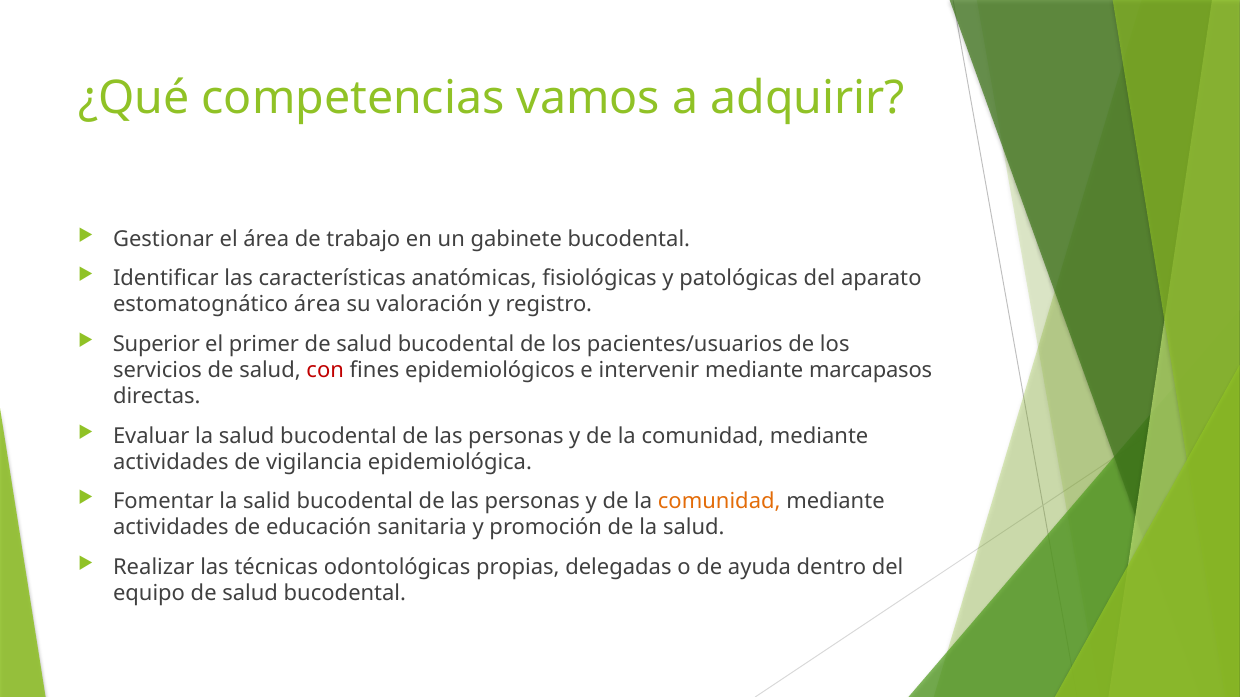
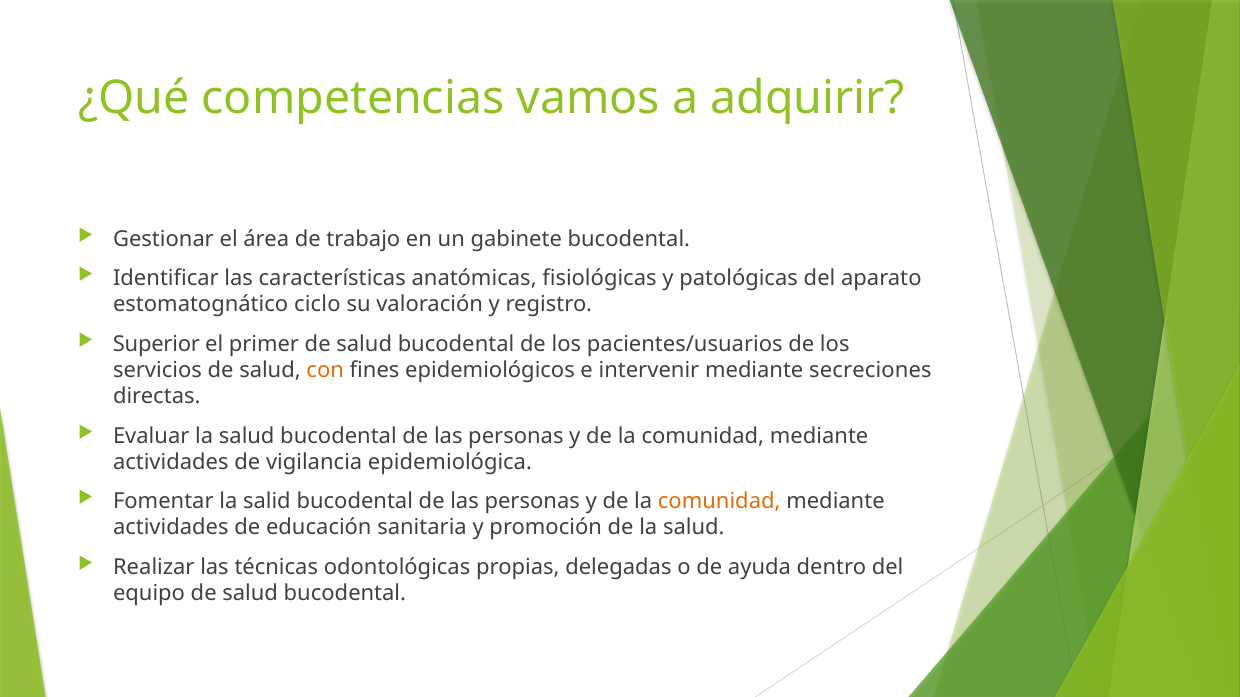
estomatognático área: área -> ciclo (317, 305)
con colour: red -> orange (325, 370)
marcapasos: marcapasos -> secreciones (870, 370)
